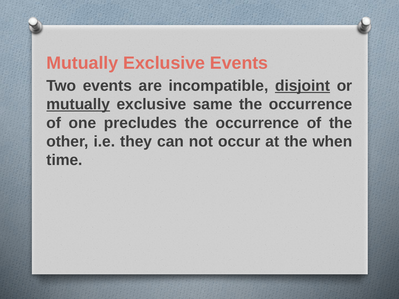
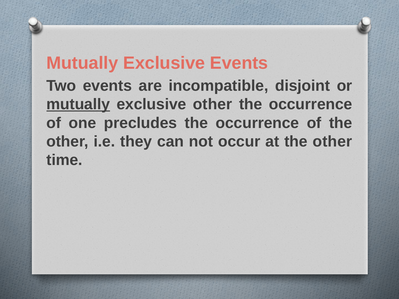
disjoint underline: present -> none (303, 86)
exclusive same: same -> other (213, 104)
at the when: when -> other (332, 142)
